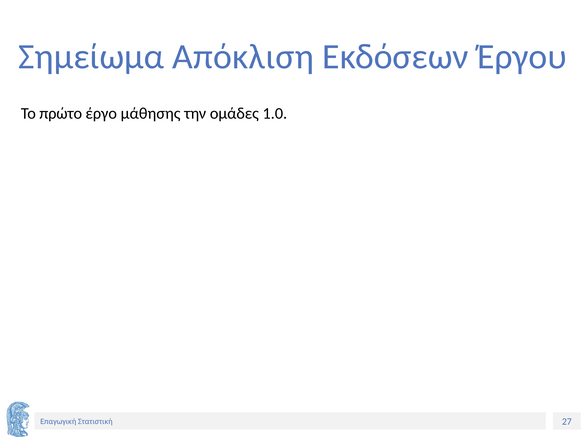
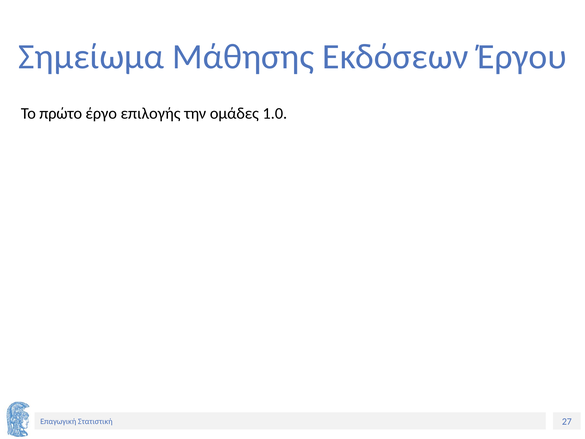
Απόκλιση: Απόκλιση -> Μάθησης (243, 57)
μάθησης: μάθησης -> επιλογής (151, 113)
